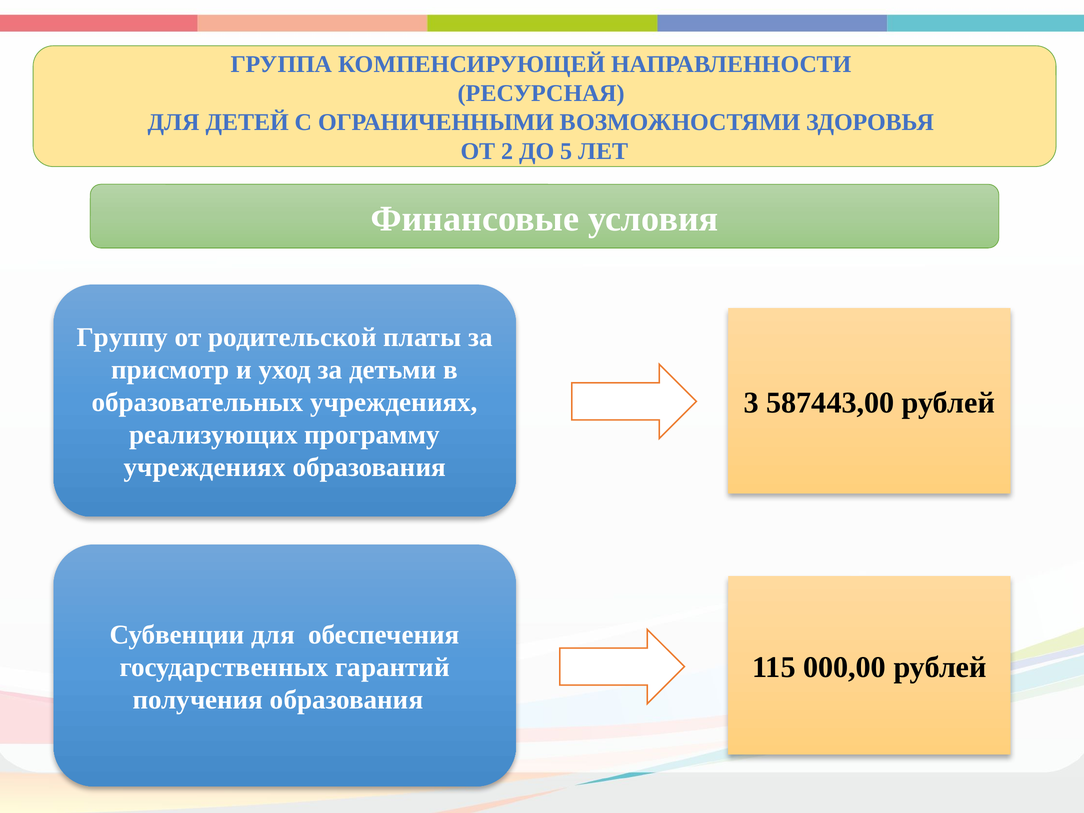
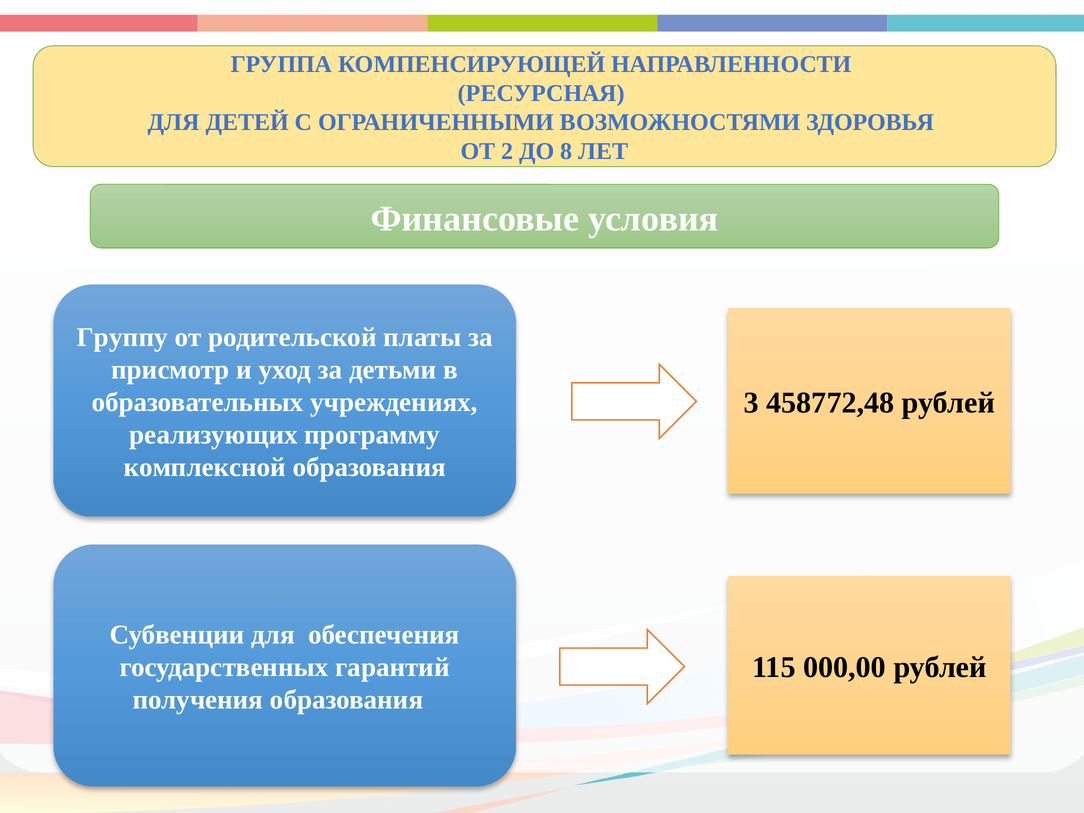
5: 5 -> 8 (566, 151)
587443,00: 587443,00 -> 458772,48 (830, 403)
учреждениях: учреждениях -> комплексной (205, 468)
